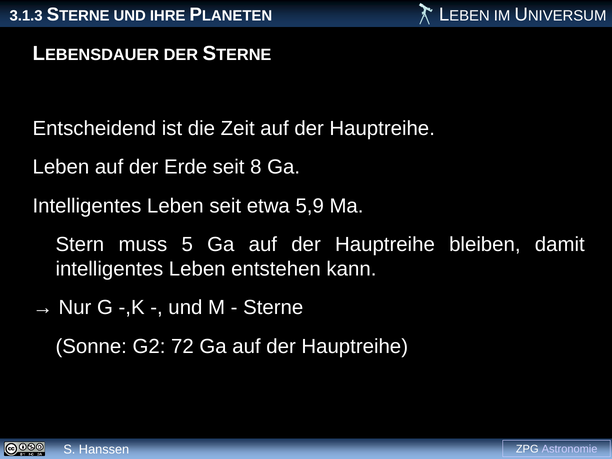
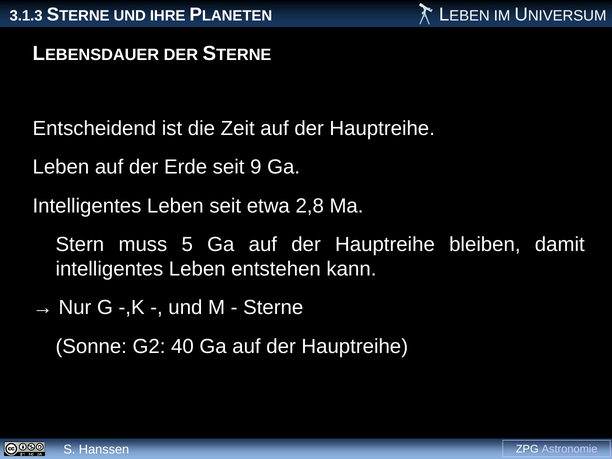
8: 8 -> 9 (256, 167)
5,9: 5,9 -> 2,8 (310, 206)
72: 72 -> 40 (182, 346)
